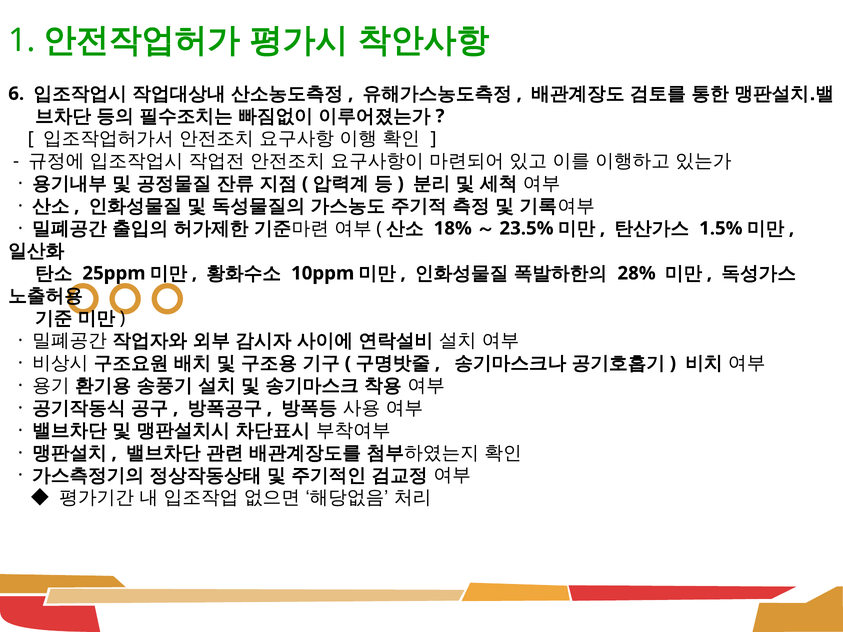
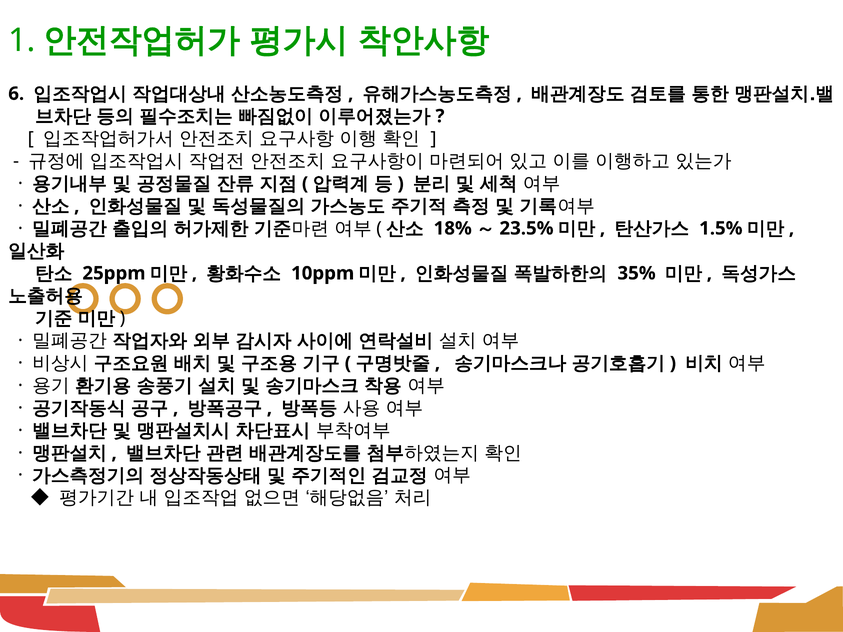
28%: 28% -> 35% (637, 273)
